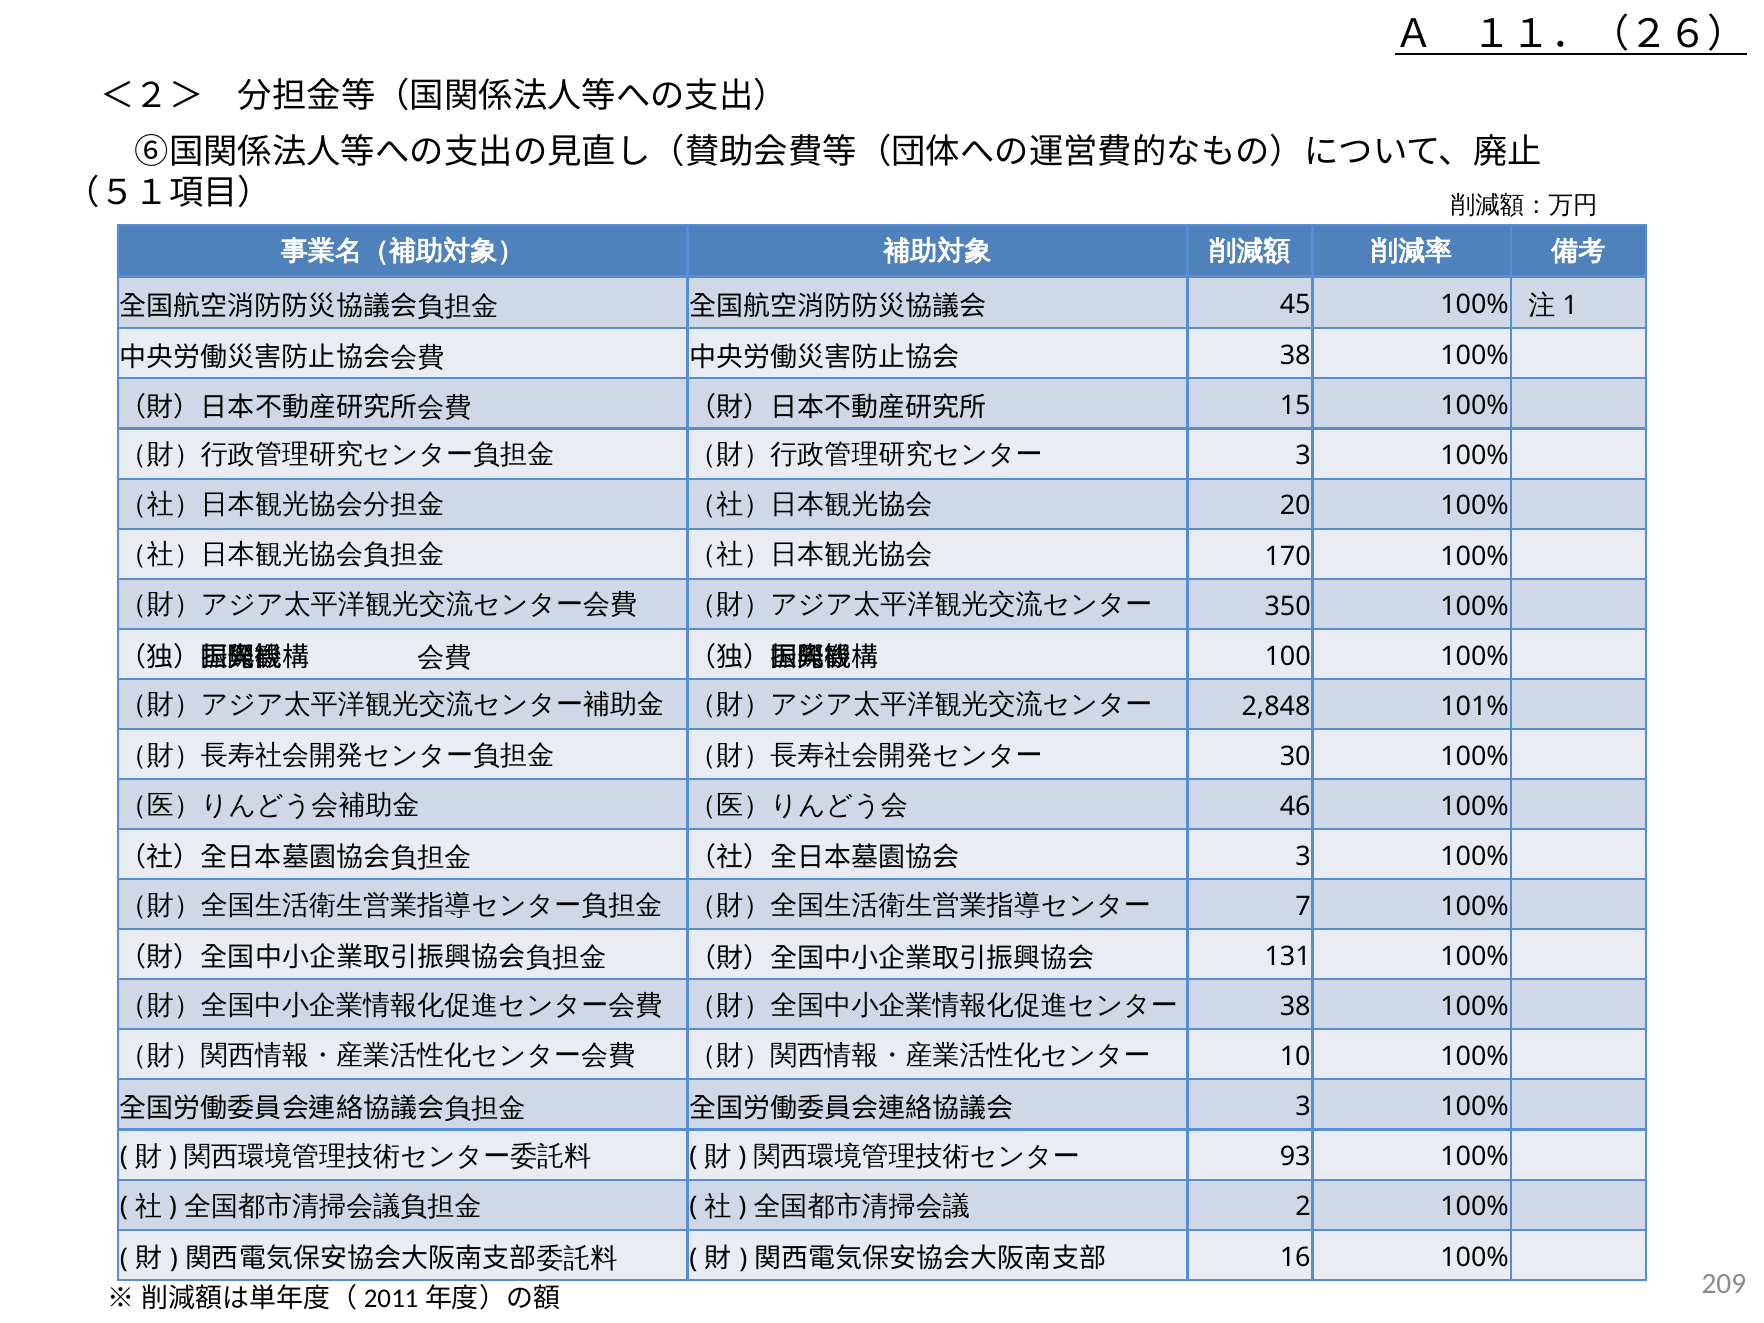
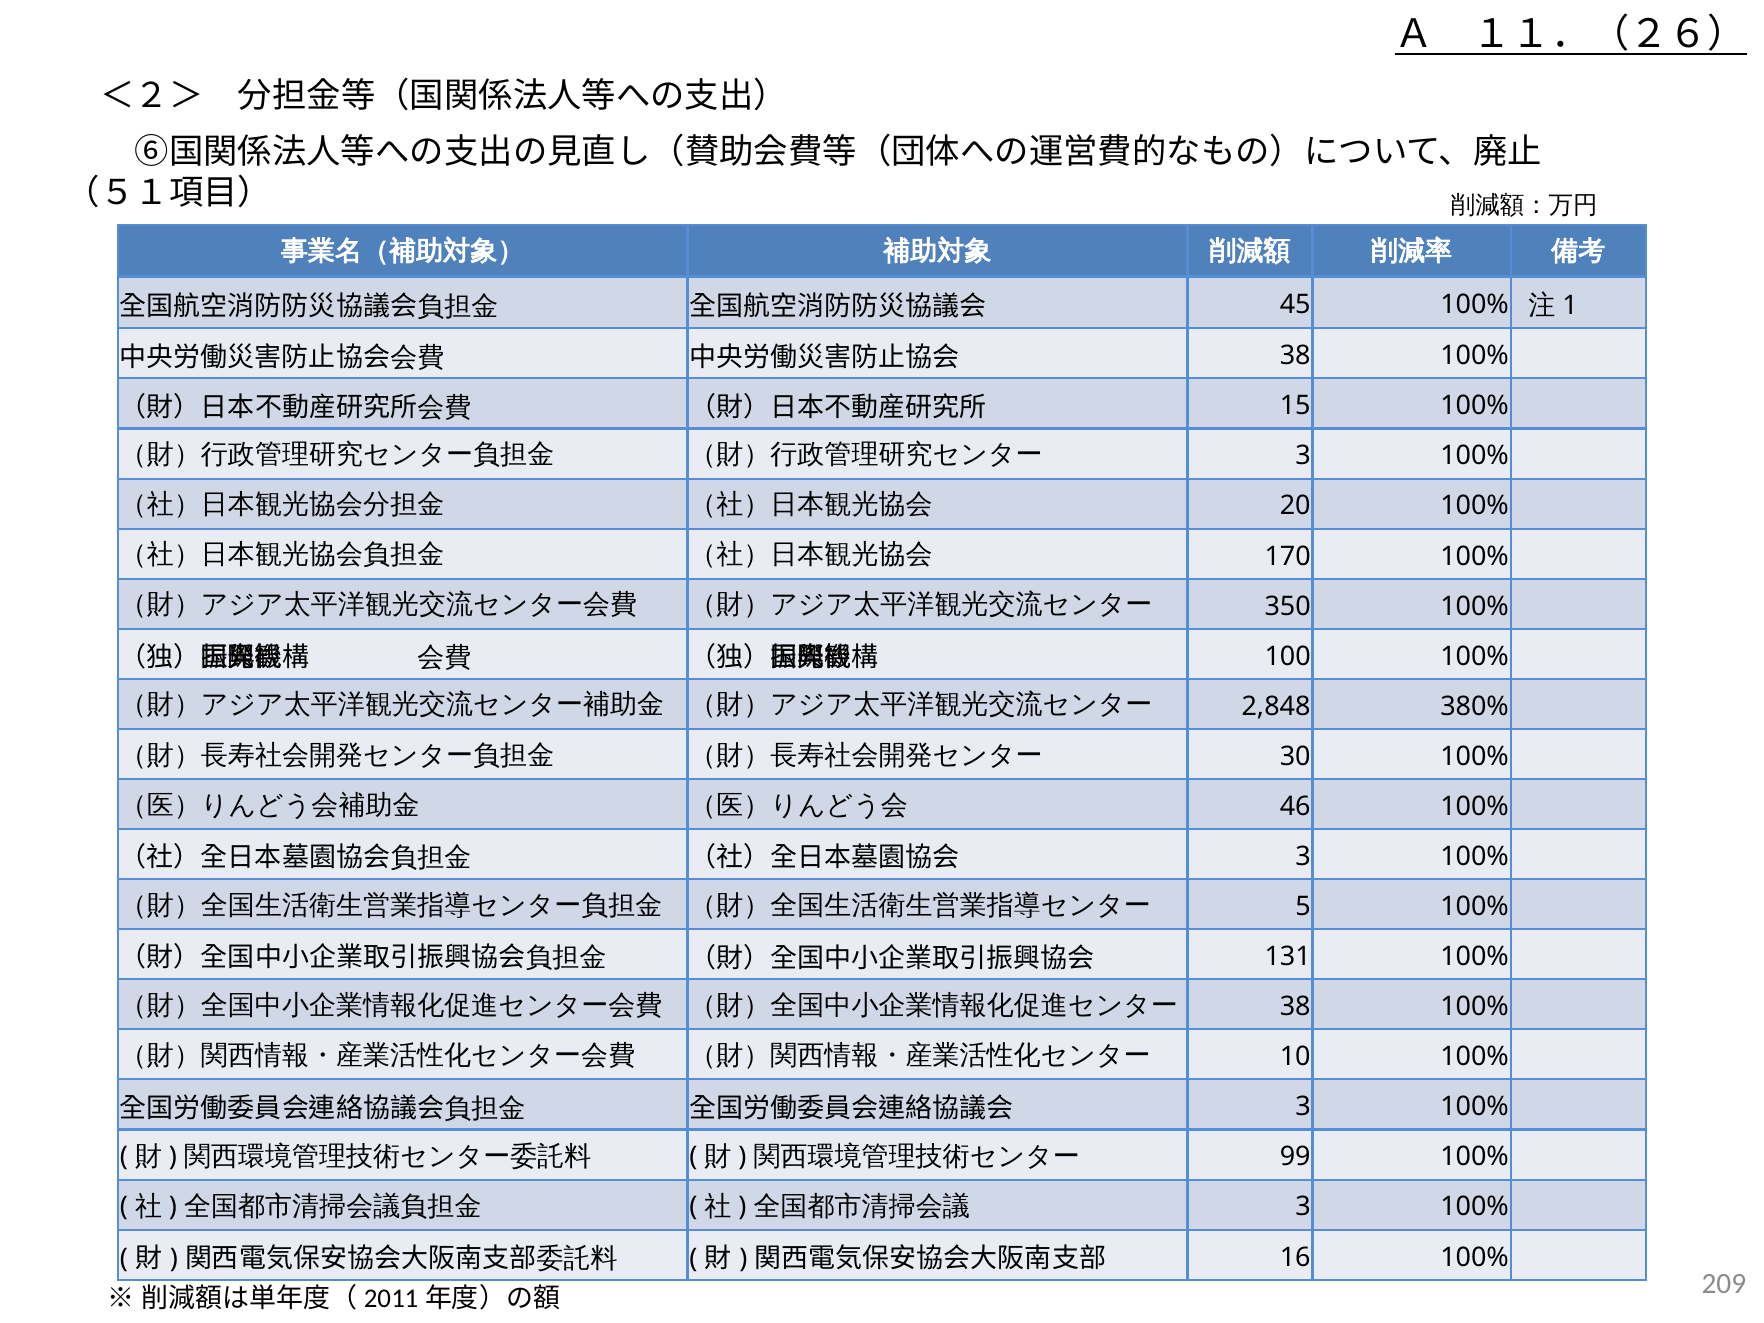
101%: 101% -> 380% (1475, 706)
7: 7 -> 5 (1303, 907)
93: 93 -> 99 (1295, 1157)
2: 2 -> 3 (1303, 1207)
